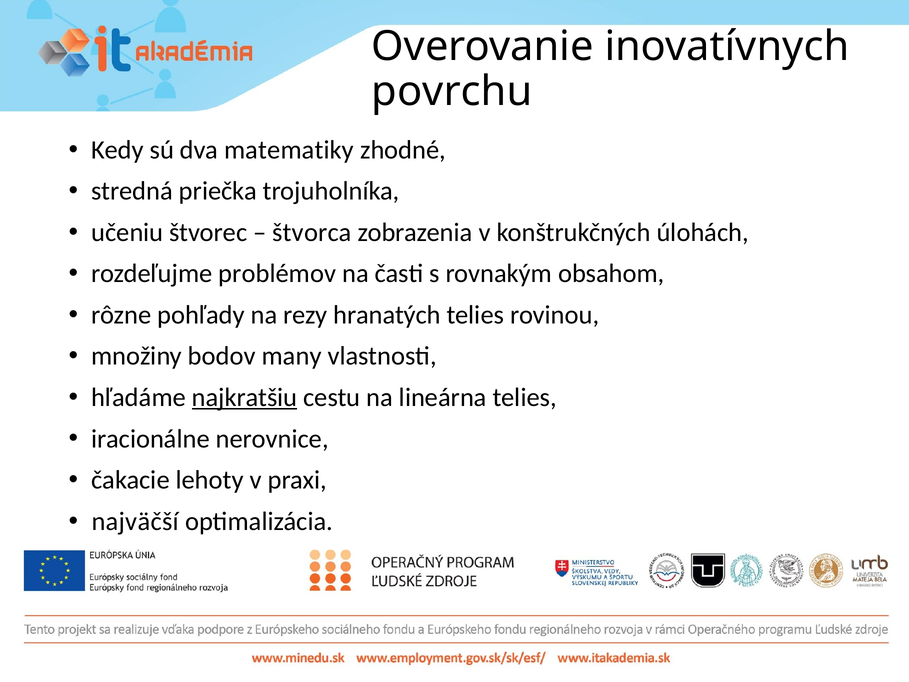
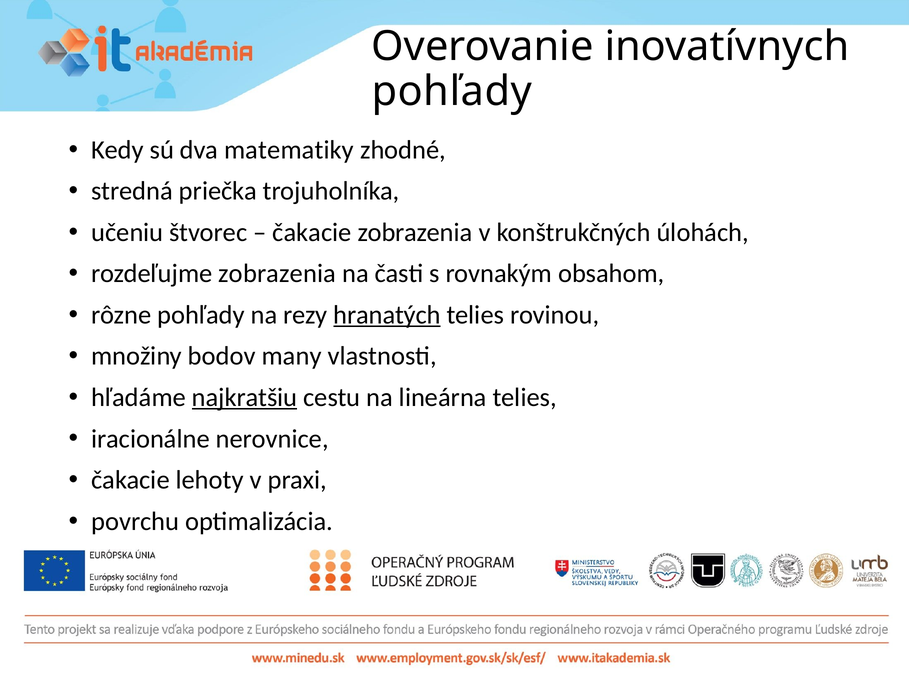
povrchu: povrchu -> pohľady (452, 92)
štvorca: štvorca -> čakacie (312, 232)
rozdeľujme problémov: problémov -> zobrazenia (277, 274)
hranatých underline: none -> present (387, 315)
najväčší: najväčší -> povrchu (135, 521)
